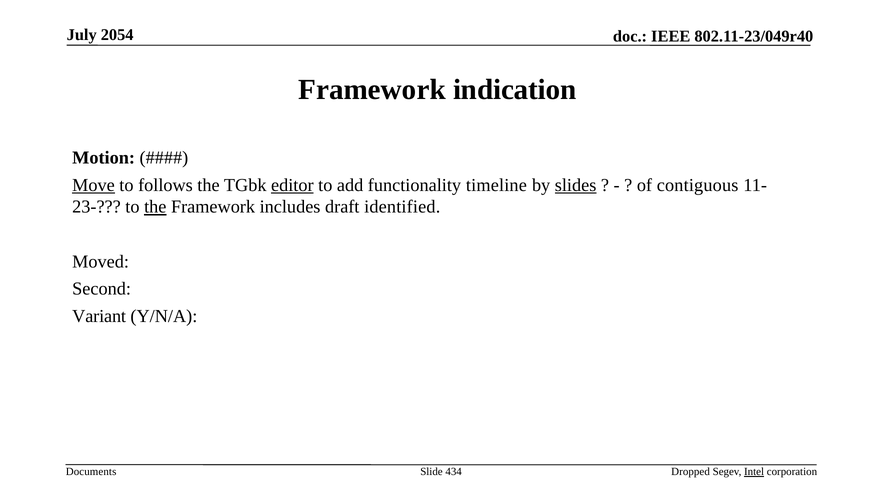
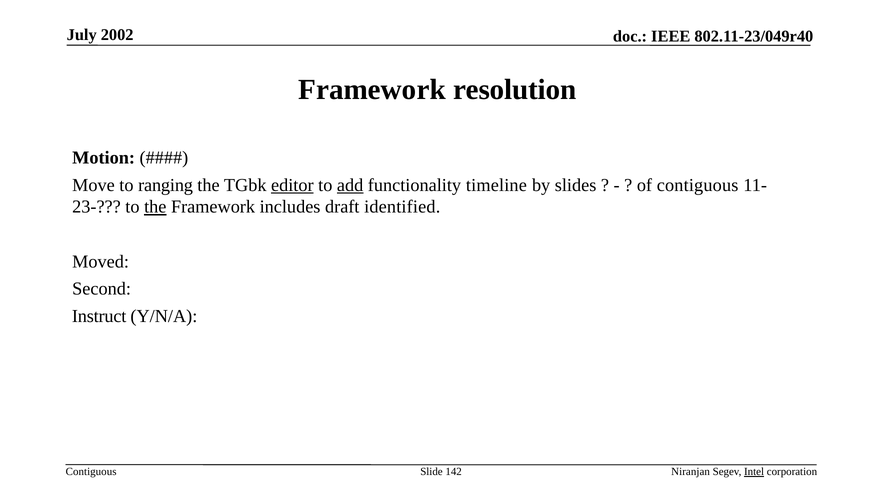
2054: 2054 -> 2002 (117, 35)
indication: indication -> resolution (515, 89)
Move underline: present -> none (94, 185)
follows: follows -> ranging (166, 185)
add underline: none -> present (350, 185)
slides underline: present -> none (576, 185)
Variant: Variant -> Instruct (99, 316)
Documents: Documents -> Contiguous (91, 472)
434: 434 -> 142 (454, 472)
Dropped: Dropped -> Niranjan (691, 472)
